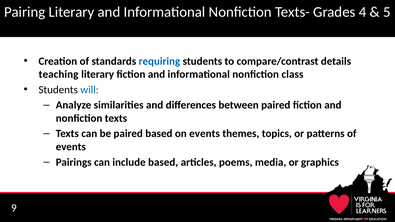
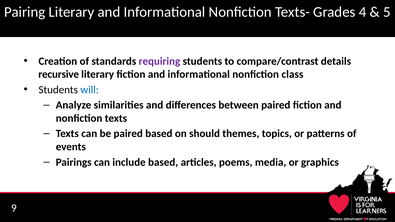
requiring colour: blue -> purple (159, 61)
teaching: teaching -> recursive (59, 74)
on events: events -> should (205, 134)
